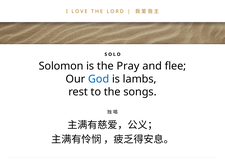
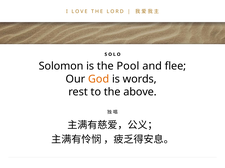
Pray: Pray -> Pool (128, 66)
God colour: blue -> orange (99, 79)
lambs: lambs -> words (140, 79)
songs: songs -> above (140, 92)
